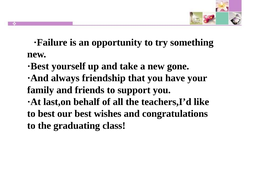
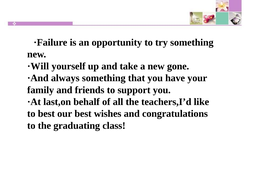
·Best: ·Best -> ·Will (38, 66)
always friendship: friendship -> something (104, 78)
